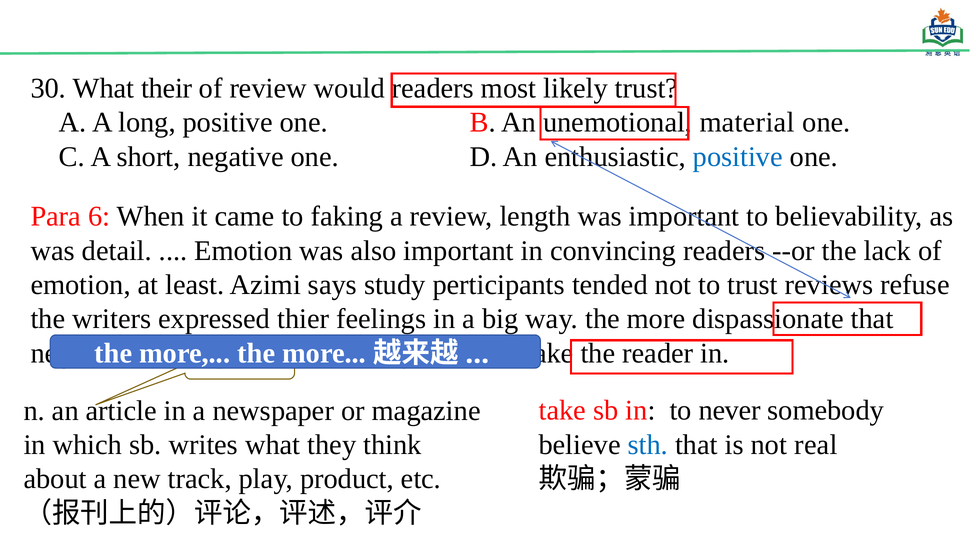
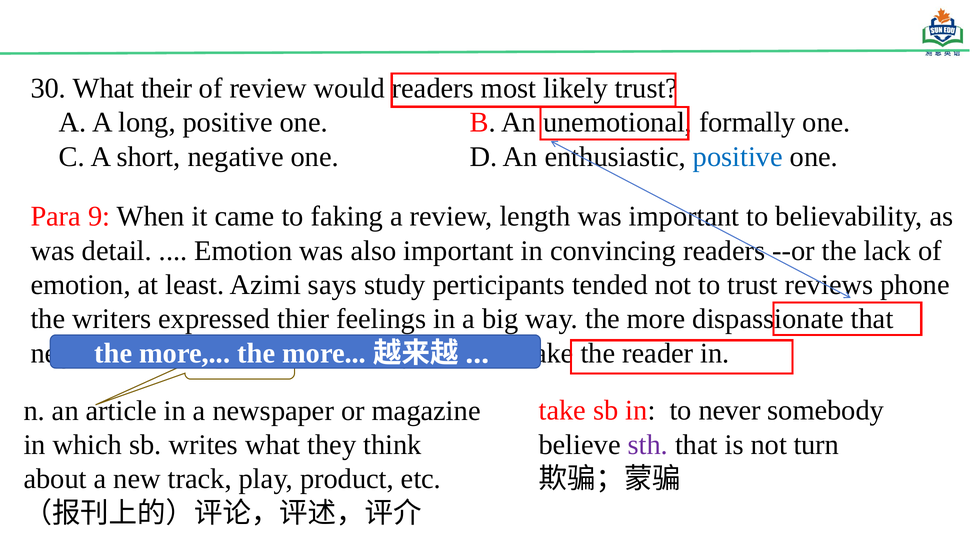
material: material -> formally (747, 122)
6: 6 -> 9 (99, 216)
refuse: refuse -> phone (915, 285)
sth colour: blue -> purple (648, 445)
real: real -> turn (816, 445)
